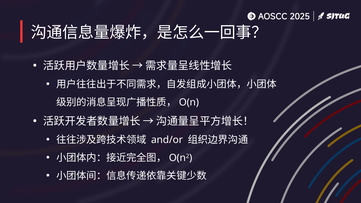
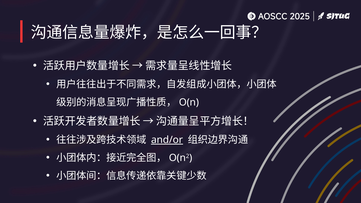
and/or underline: none -> present (167, 140)
